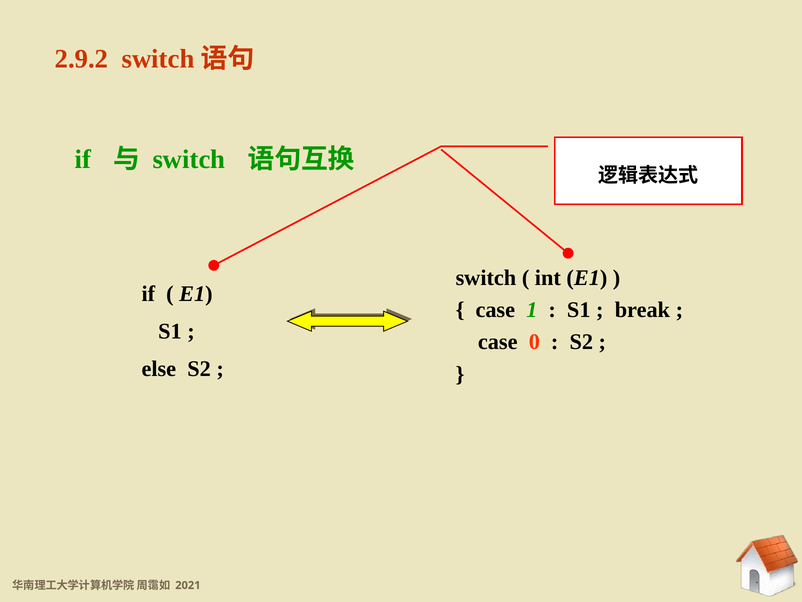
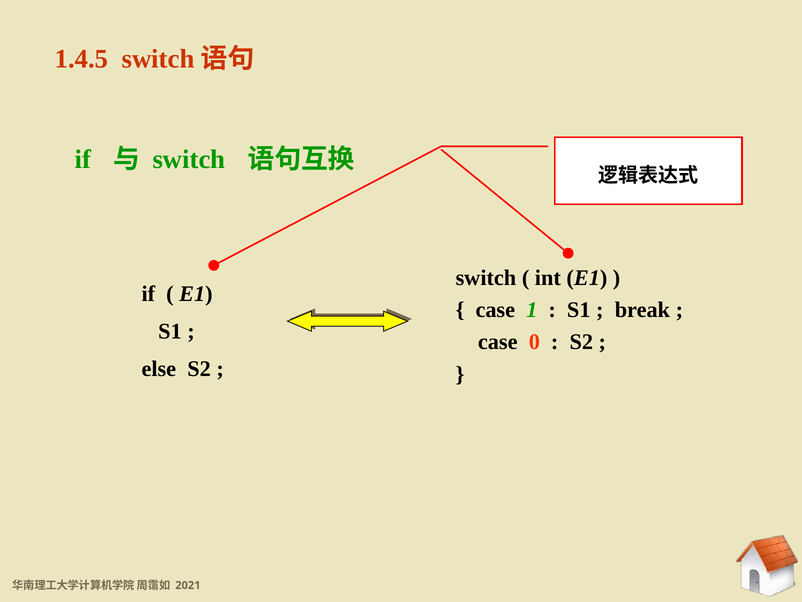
2.9.2: 2.9.2 -> 1.4.5 (82, 59)
